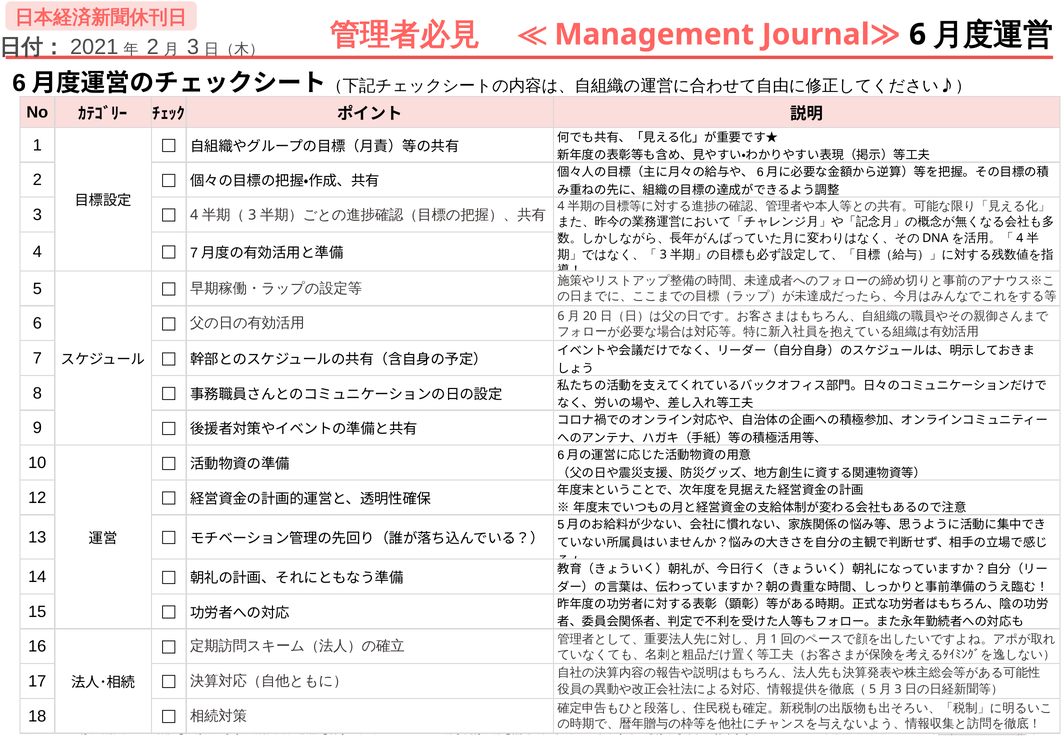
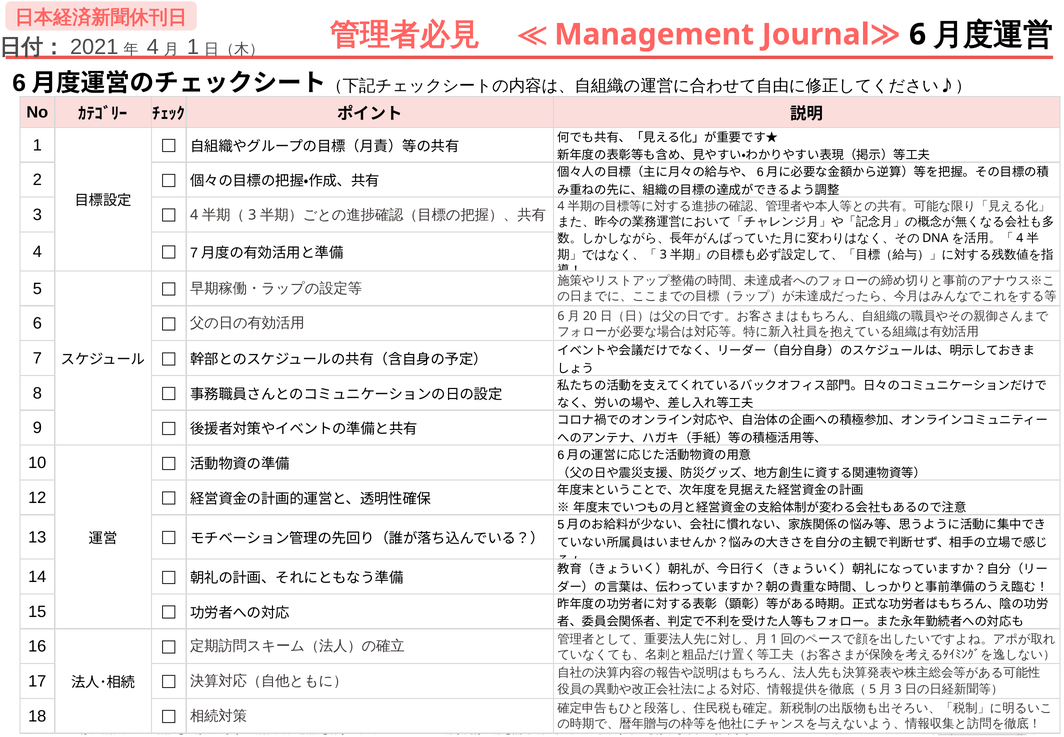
2: 2 -> 4 (153, 47)
3: 3 -> 1 (193, 47)
